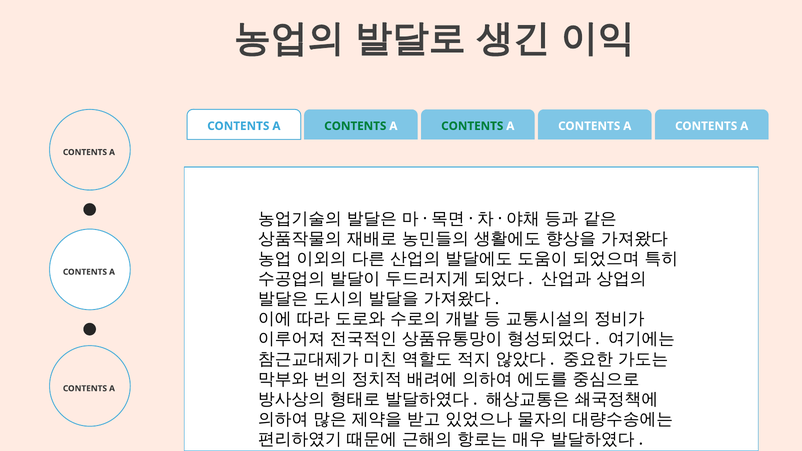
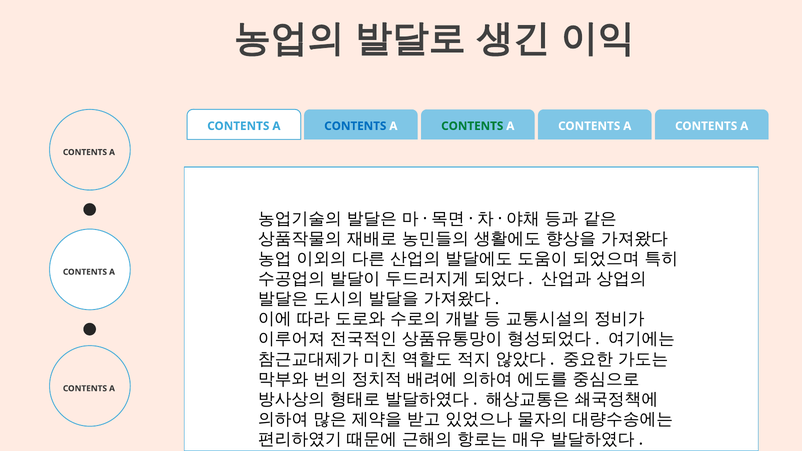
CONTENTS colour: green -> blue (355, 126)
